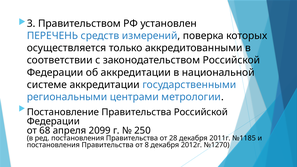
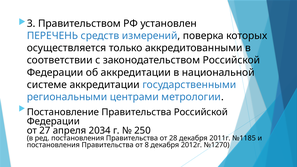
68: 68 -> 27 (45, 131)
2099: 2099 -> 2034 (100, 131)
